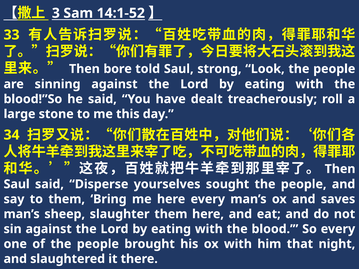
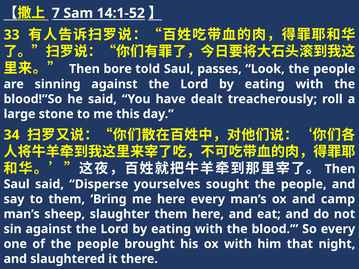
3: 3 -> 7 (56, 13)
strong: strong -> passes (219, 69)
saves: saves -> camp (338, 199)
